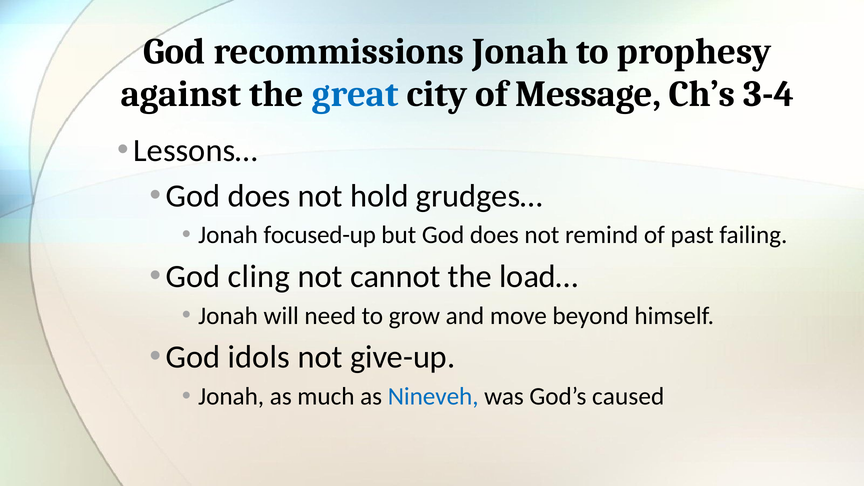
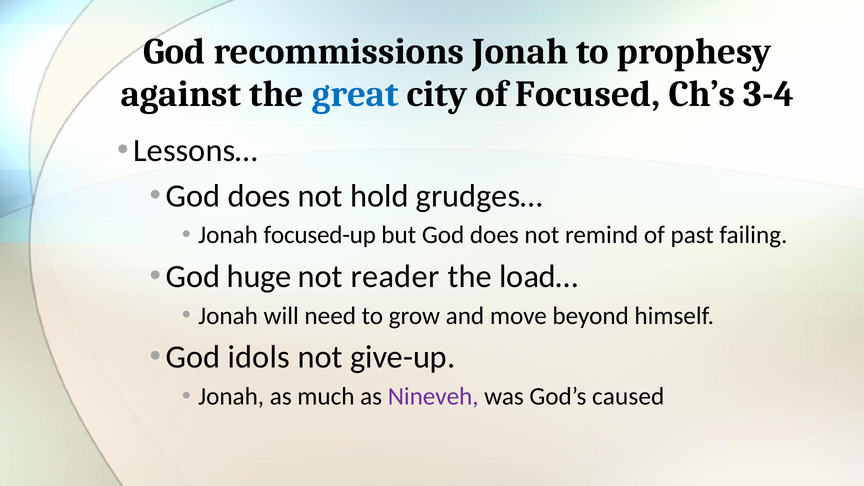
Message: Message -> Focused (588, 94)
cling: cling -> huge (259, 277)
cannot: cannot -> reader (395, 277)
Nineveh colour: blue -> purple (433, 396)
